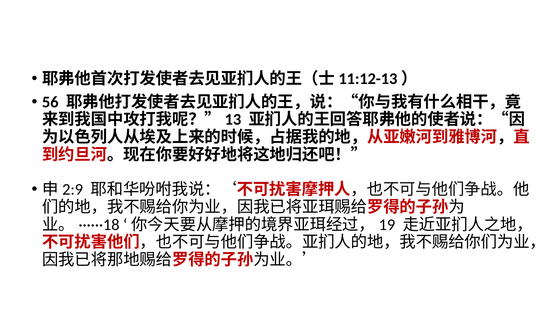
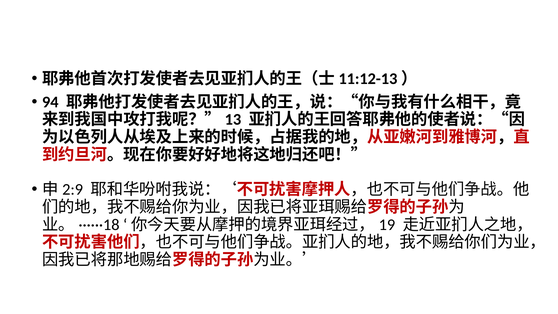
56: 56 -> 94 (50, 102)
